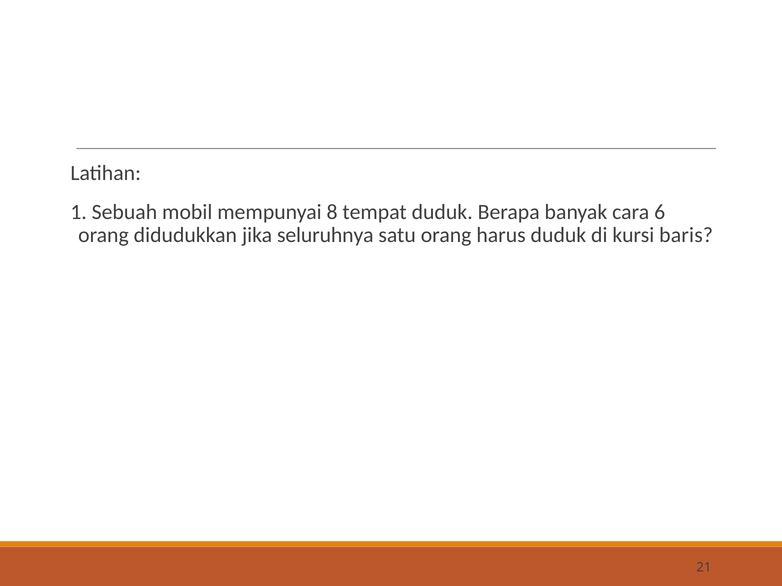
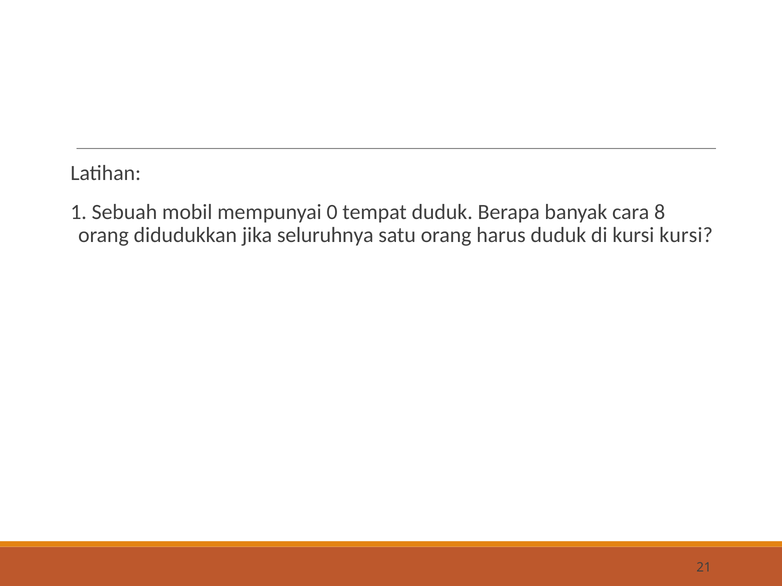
8: 8 -> 0 (332, 212)
6: 6 -> 8 (660, 212)
kursi baris: baris -> kursi (686, 235)
